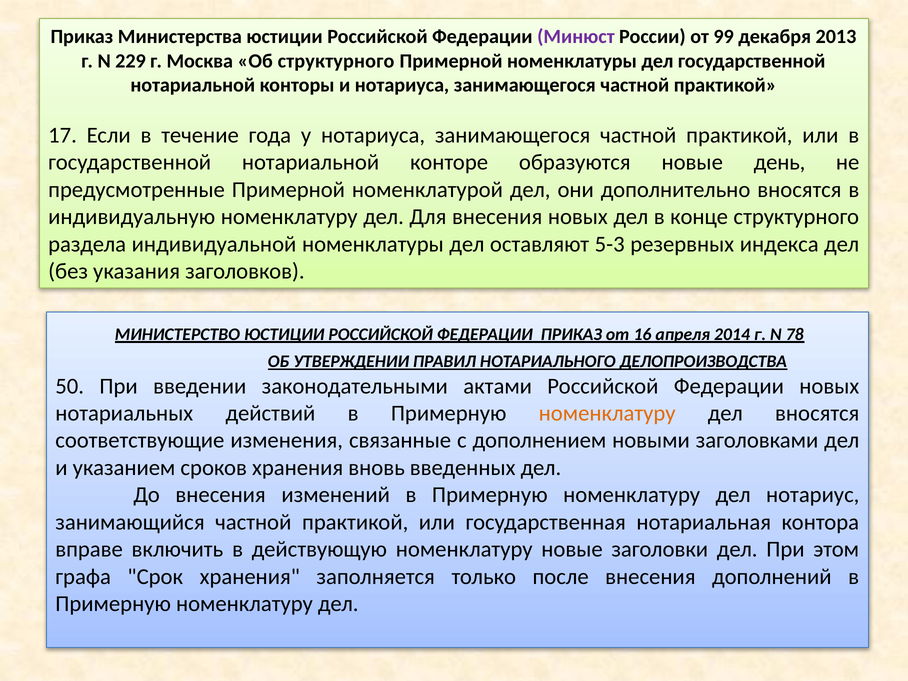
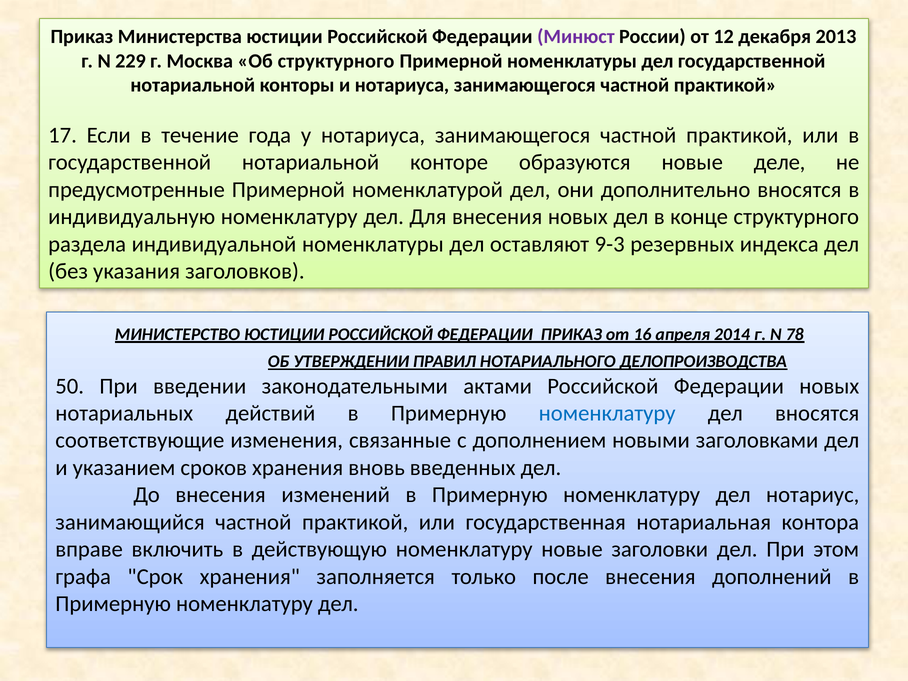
99: 99 -> 12 (724, 37)
день: день -> деле (780, 162)
5-3: 5-3 -> 9-3 (610, 244)
номенклатуру colour: orange -> blue (607, 413)
